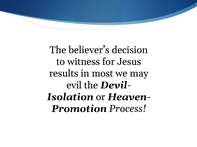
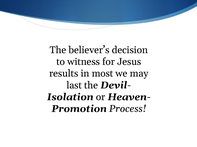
evil: evil -> last (74, 86)
